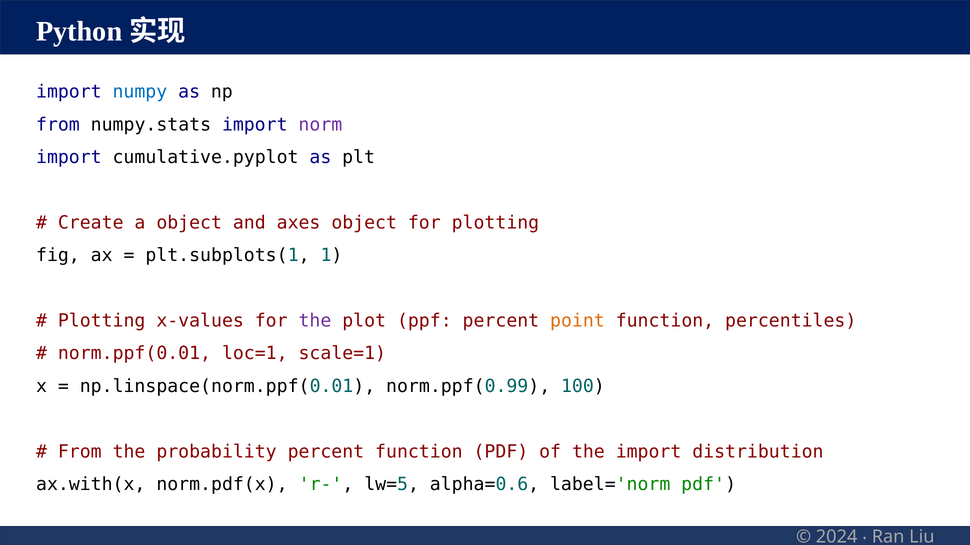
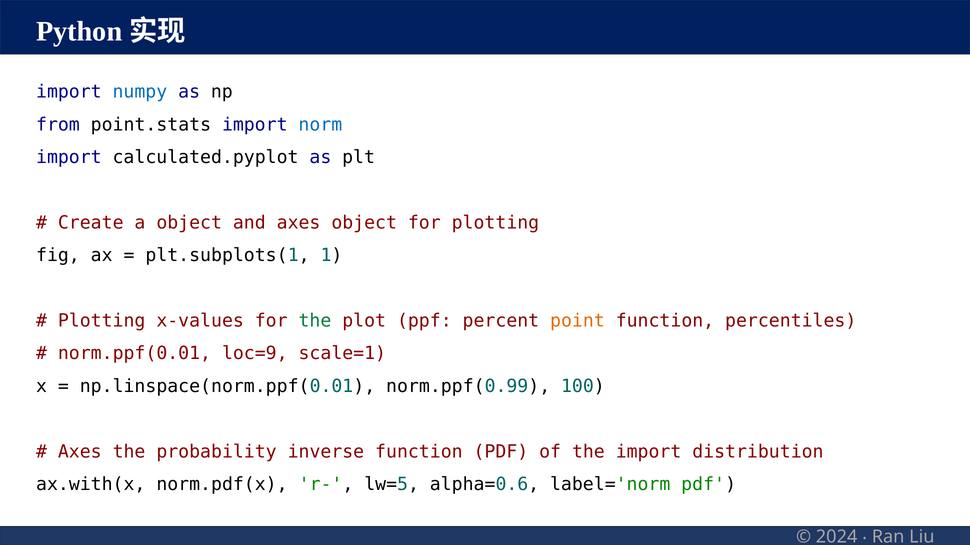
numpy.stats: numpy.stats -> point.stats (151, 125)
norm colour: purple -> blue (320, 125)
cumulative.pyplot: cumulative.pyplot -> calculated.pyplot (206, 157)
the colour: purple -> green (315, 321)
loc=1: loc=1 -> loc=9 (255, 354)
From: From -> Axes (80, 452)
probability percent: percent -> inverse (326, 452)
